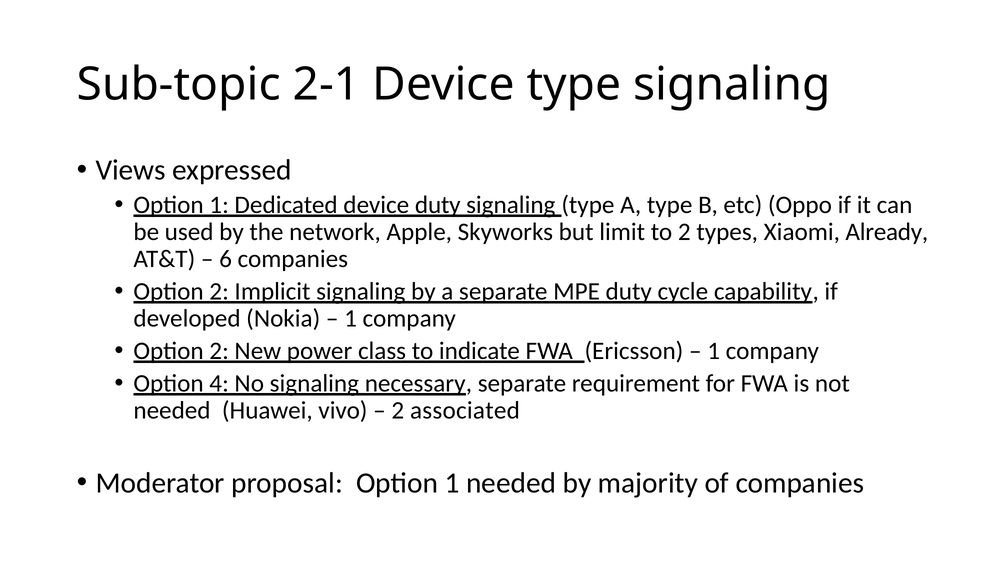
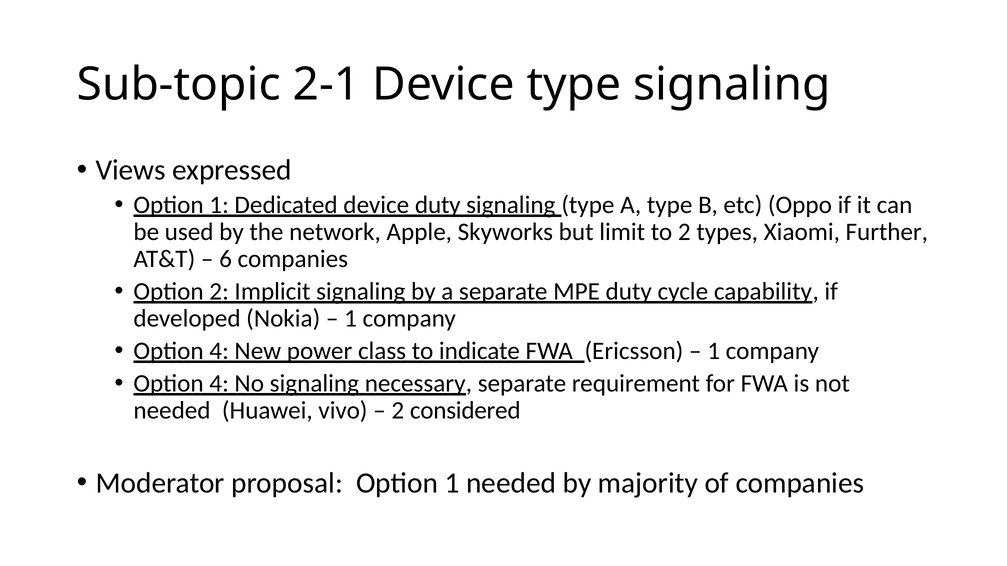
Already: Already -> Further (887, 232)
2: 2 -> 4 (219, 351)
associated: associated -> considered (465, 411)
